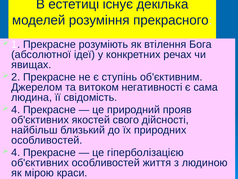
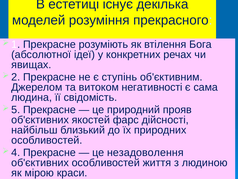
4: 4 -> 5 (16, 109)
свого: свого -> фарс (126, 120)
гіперболізацією: гіперболізацією -> незадоволення (145, 152)
